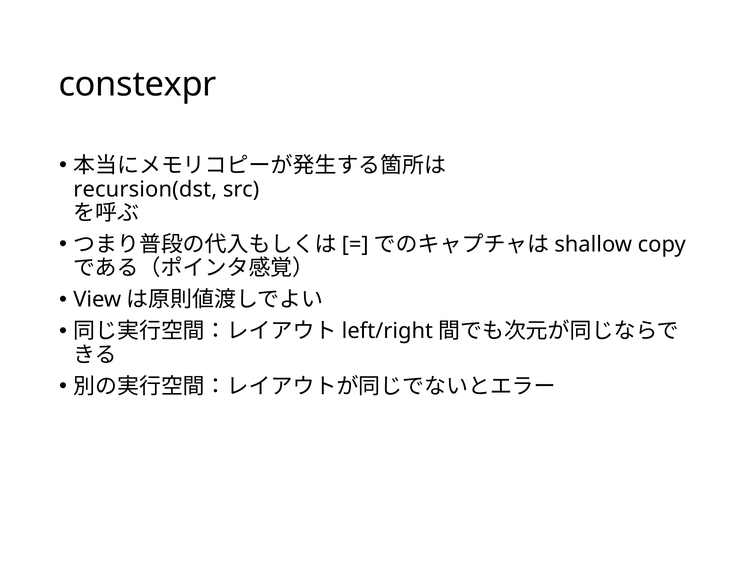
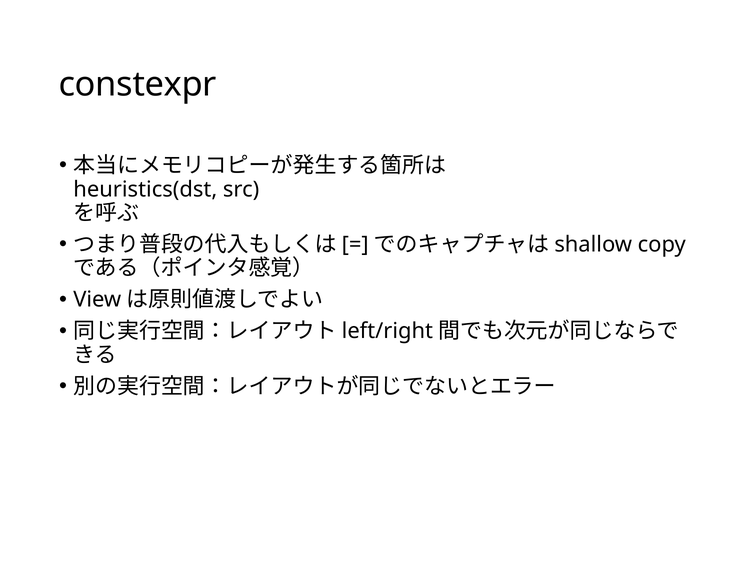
recursion(dst: recursion(dst -> heuristics(dst (145, 189)
